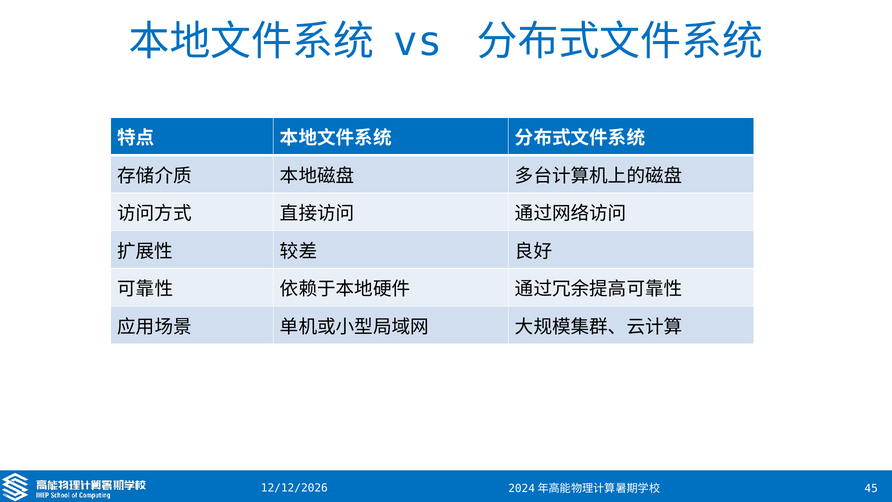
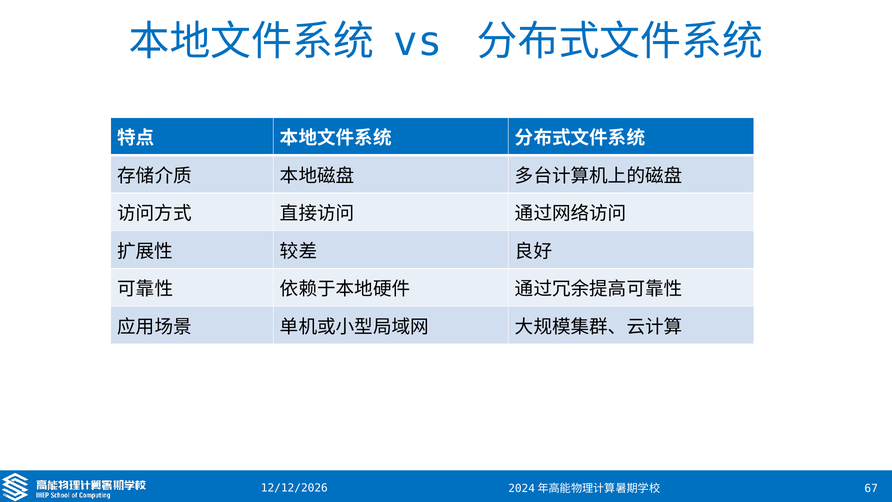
45: 45 -> 67 (871, 488)
